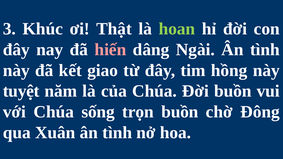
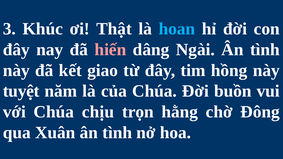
hoan colour: light green -> light blue (177, 29)
sống: sống -> chịu (98, 112)
trọn buồn: buồn -> hằng (180, 112)
